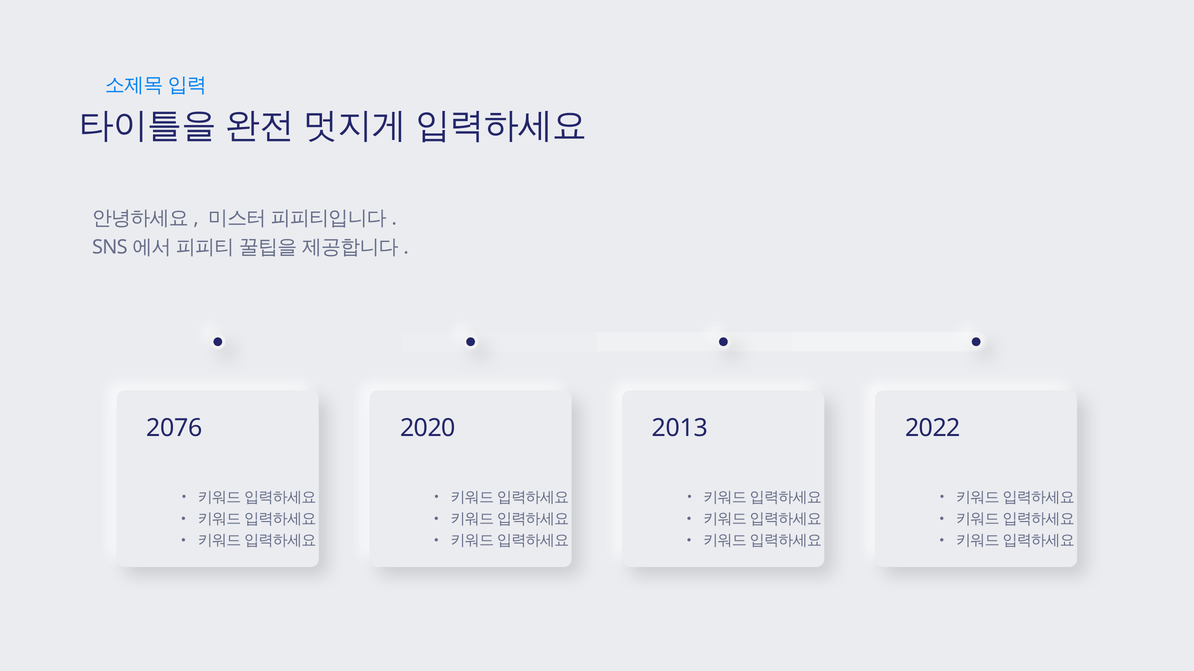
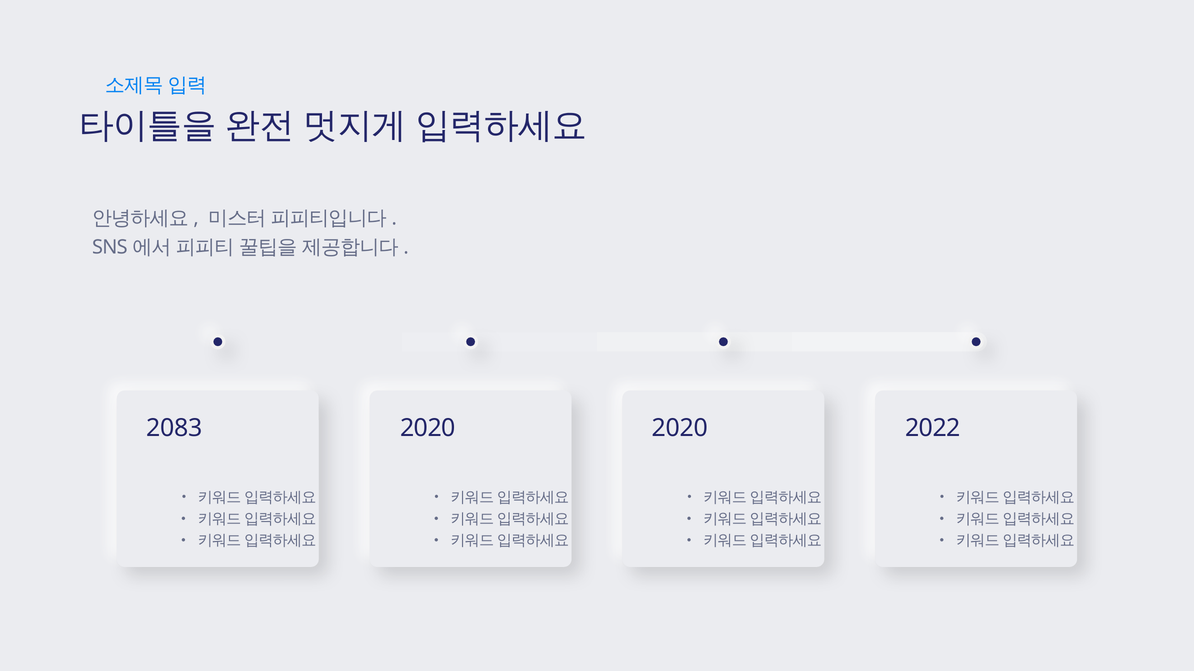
2076: 2076 -> 2083 (174, 429)
2013: 2013 -> 2020 (680, 429)
